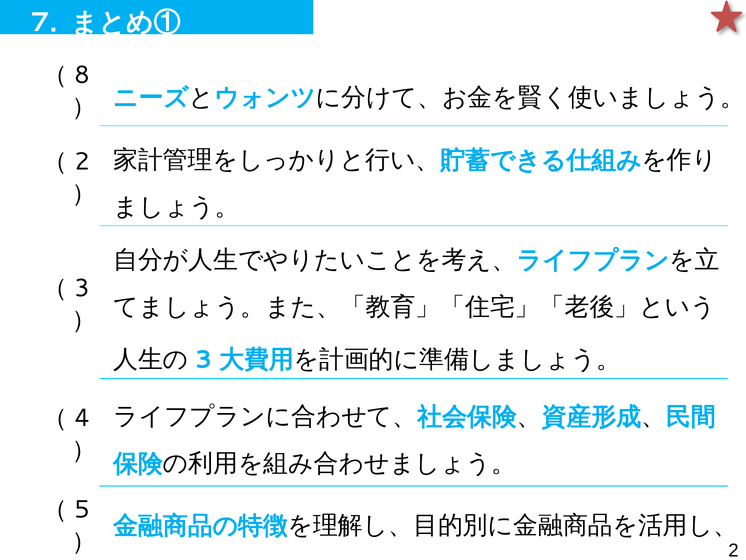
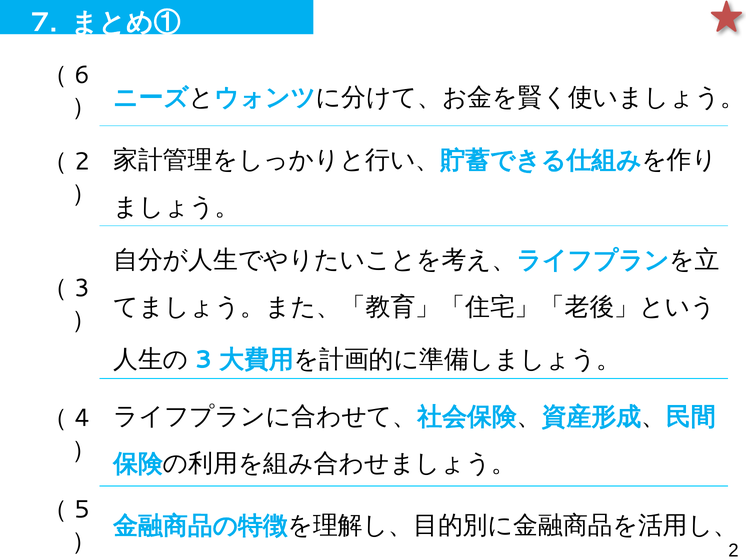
8: 8 -> 6 (82, 75)
